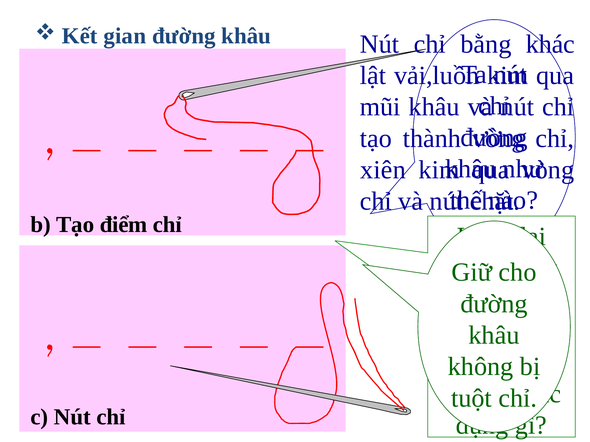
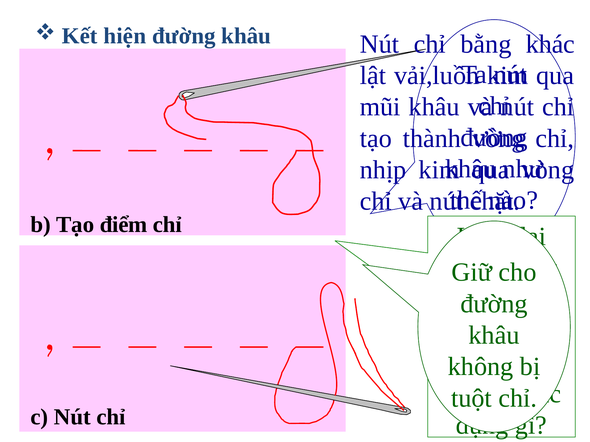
gian: gian -> hiện (125, 36)
xiên: xiên -> nhịp (383, 170)
